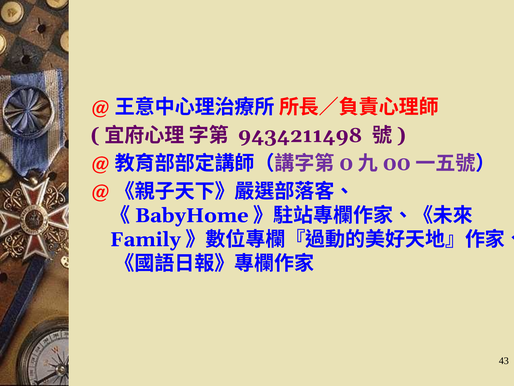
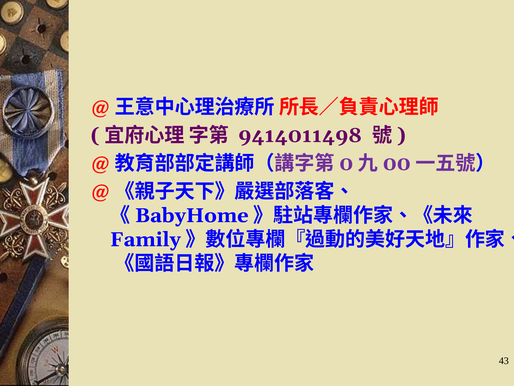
9434211498: 9434211498 -> 9414011498 (300, 135)
